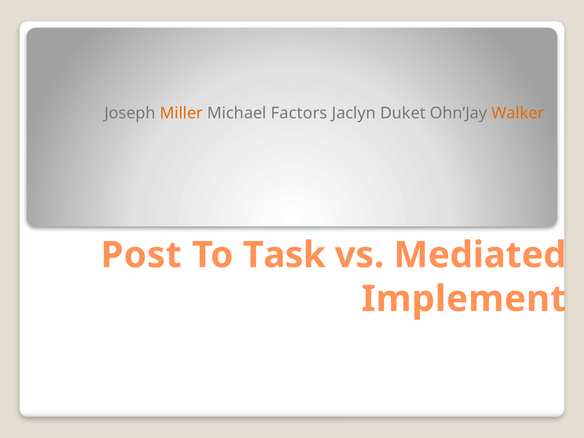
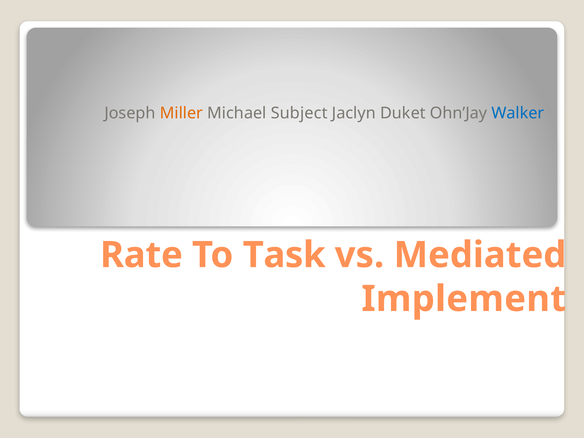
Factors: Factors -> Subject (299, 113)
Walker colour: orange -> blue (518, 113)
Post: Post -> Rate (141, 255)
